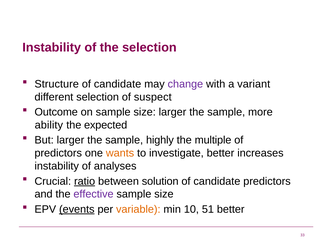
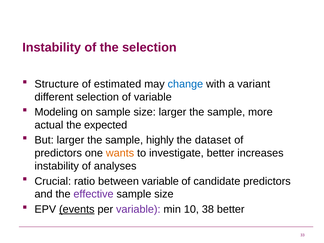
candidate: candidate -> estimated (118, 84)
change colour: purple -> blue (185, 84)
of suspect: suspect -> variable (153, 97)
Outcome: Outcome -> Modeling (56, 112)
ability: ability -> actual (49, 125)
multiple: multiple -> dataset (213, 140)
ratio underline: present -> none (85, 181)
between solution: solution -> variable (160, 181)
variable colour: orange -> purple (138, 209)
51: 51 -> 38 (208, 209)
